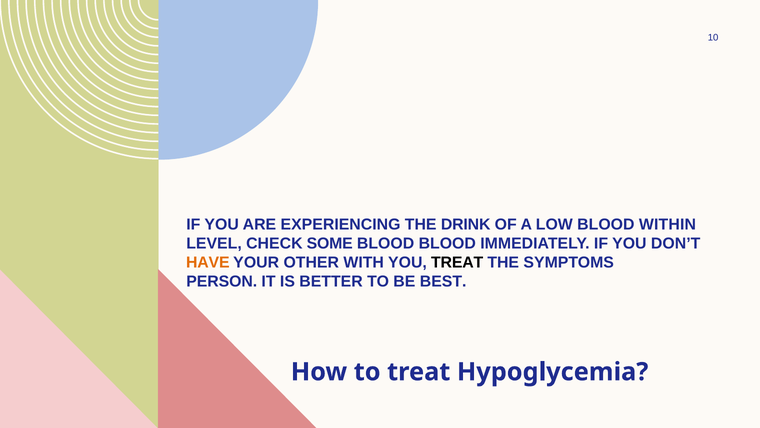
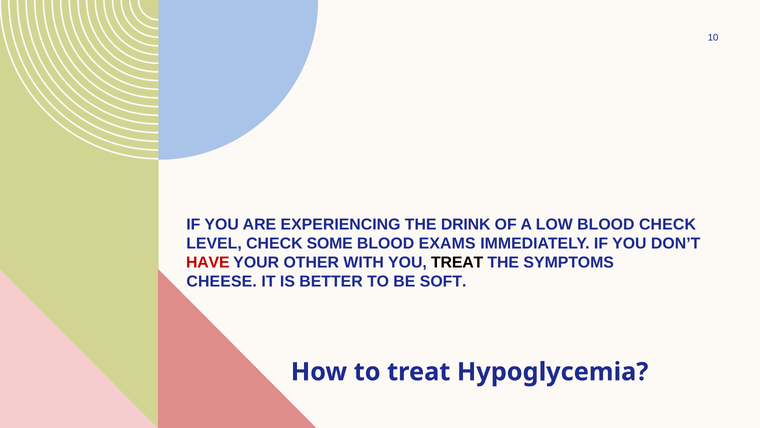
BLOOD WITHIN: WITHIN -> CHECK (667, 224)
BLOOD BLOOD: BLOOD -> EXAMS (447, 243)
HAVE colour: orange -> red (208, 262)
PERSON: PERSON -> CHEESE (222, 281)
BEST: BEST -> SOFT (443, 281)
